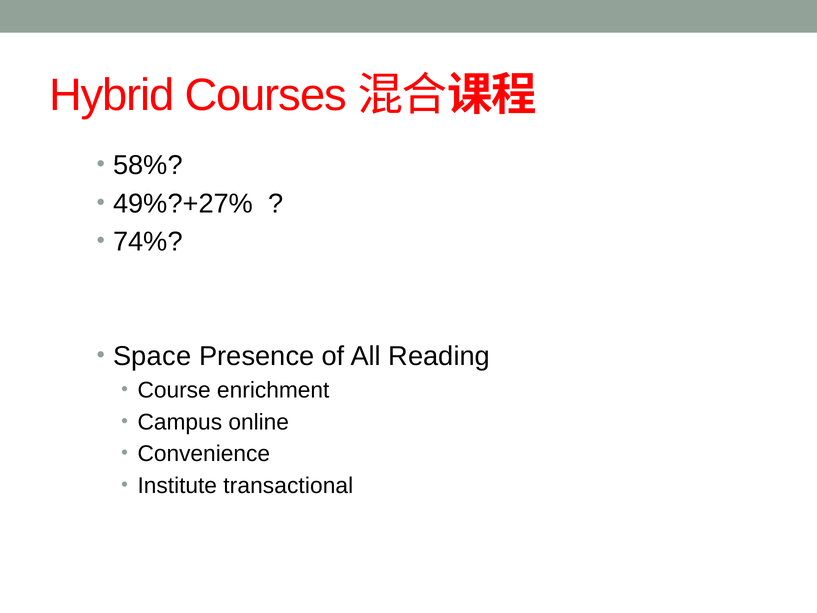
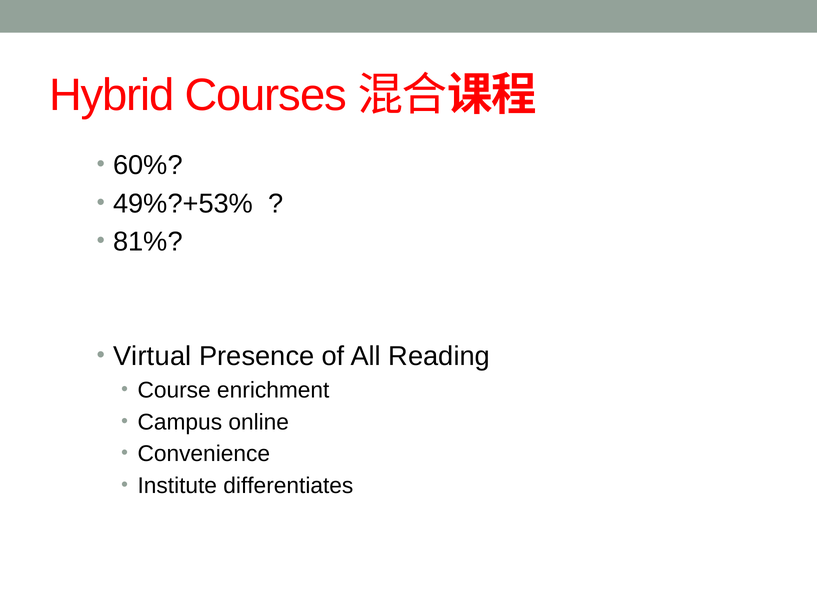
58%: 58% -> 60% (148, 165)
49%?+27%: 49%?+27% -> 49%?+53% (183, 203)
74%: 74% -> 81% (148, 242)
Space: Space -> Virtual (152, 356)
transactional: transactional -> differentiates (288, 485)
